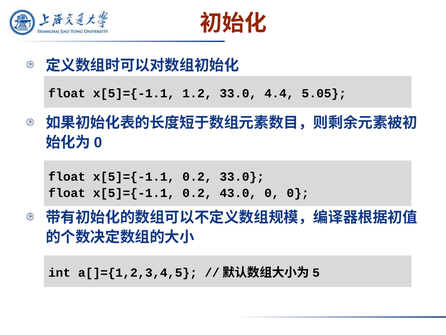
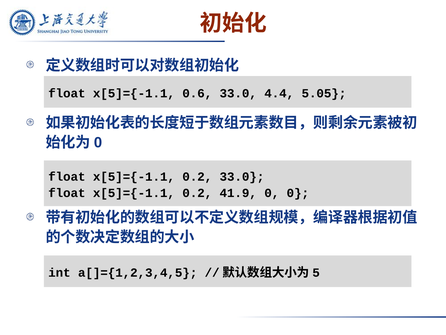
1.2: 1.2 -> 0.6 (197, 93)
43.0: 43.0 -> 41.9 (238, 193)
